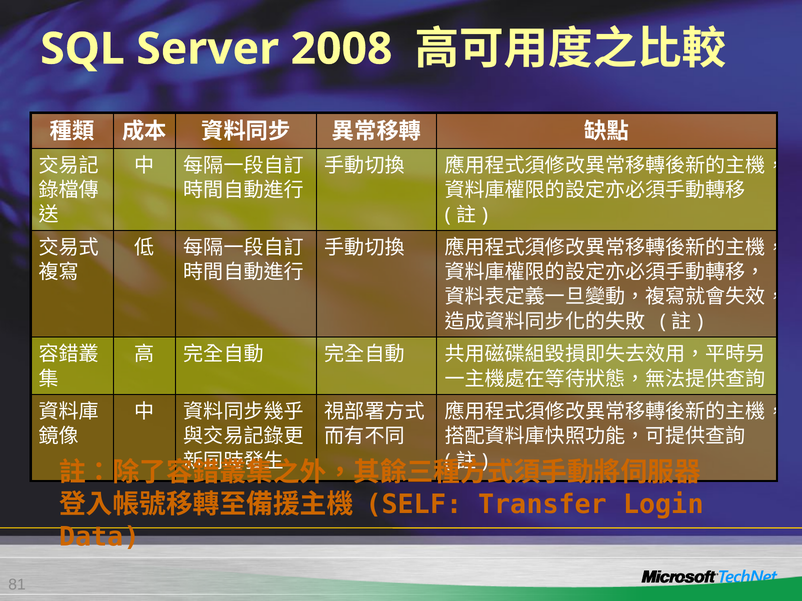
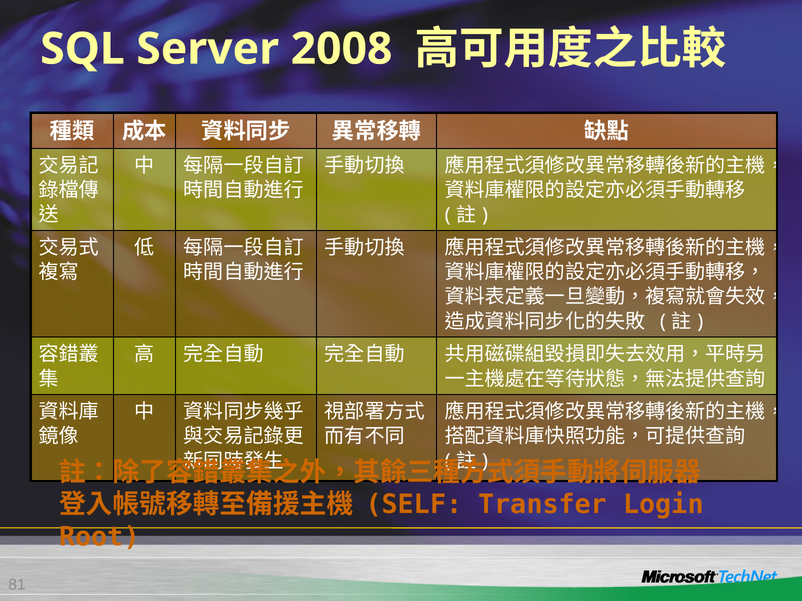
Data: Data -> Root (99, 537)
